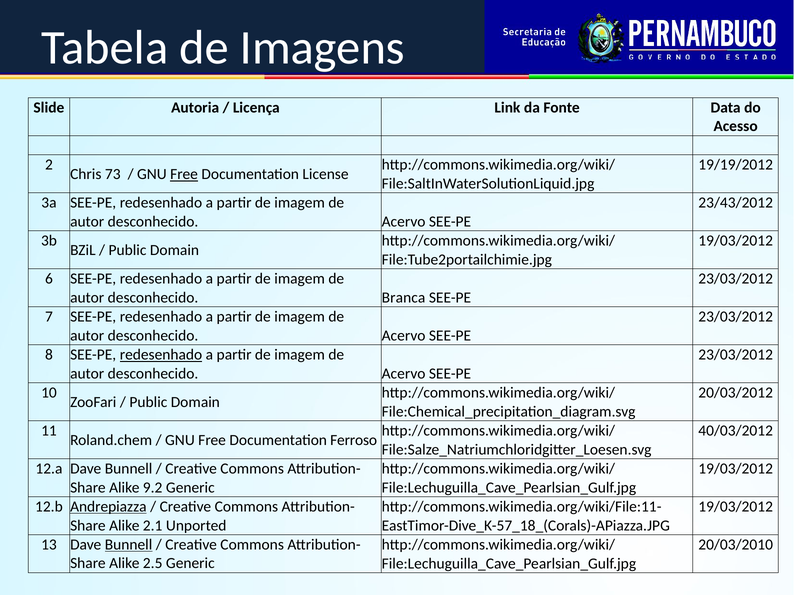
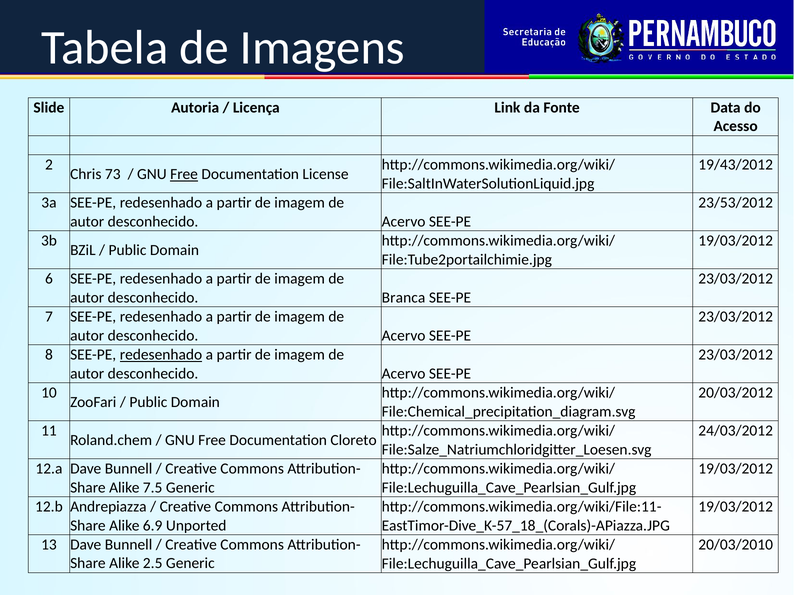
19/19/2012: 19/19/2012 -> 19/43/2012 (736, 165)
23/43/2012: 23/43/2012 -> 23/53/2012 (736, 203)
40/03/2012: 40/03/2012 -> 24/03/2012 (736, 431)
Ferroso: Ferroso -> Cloreto (354, 440)
9.2: 9.2 -> 7.5 (153, 488)
Andrepiazza underline: present -> none (108, 507)
2.1: 2.1 -> 6.9 (153, 526)
Bunnell underline: present -> none (129, 545)
